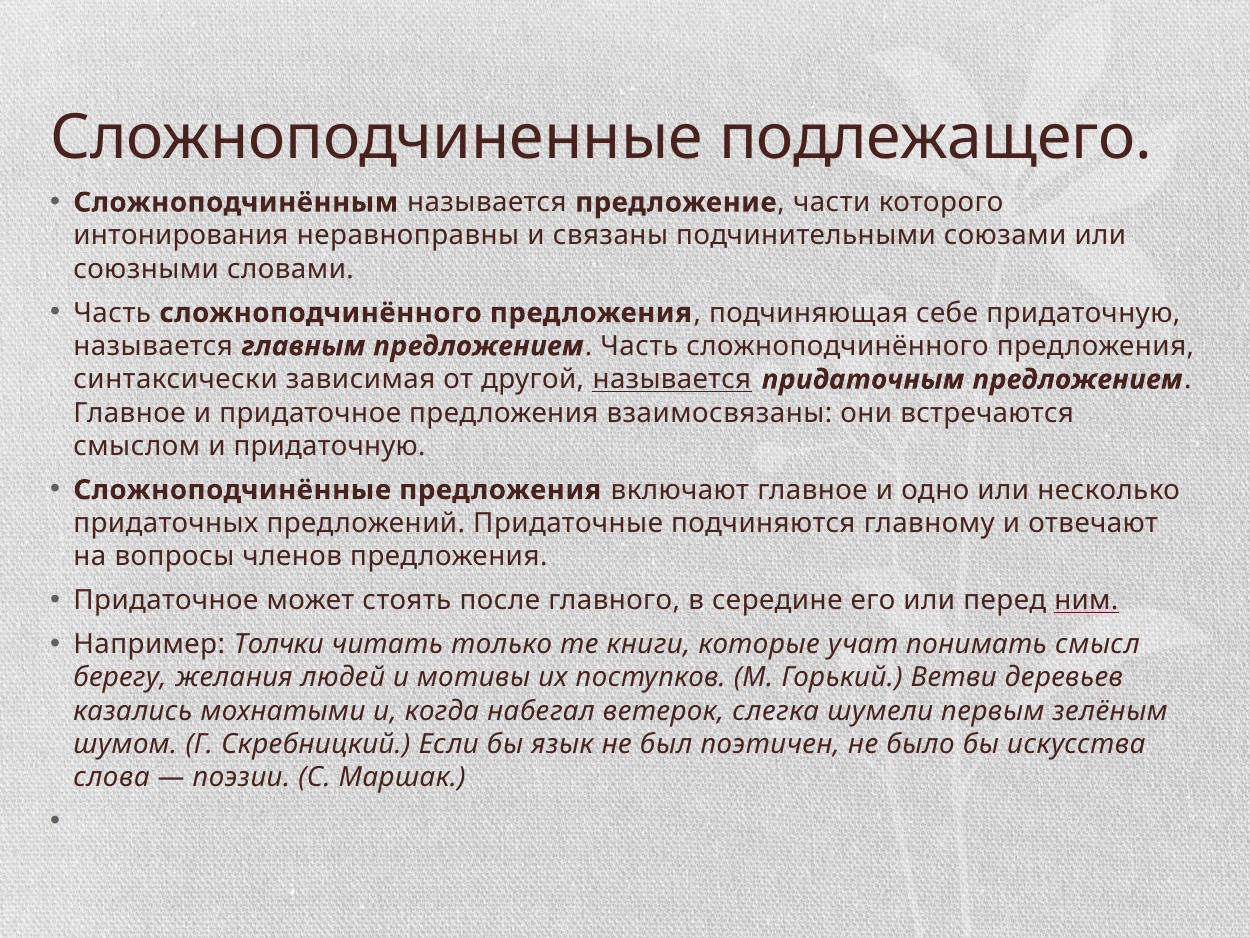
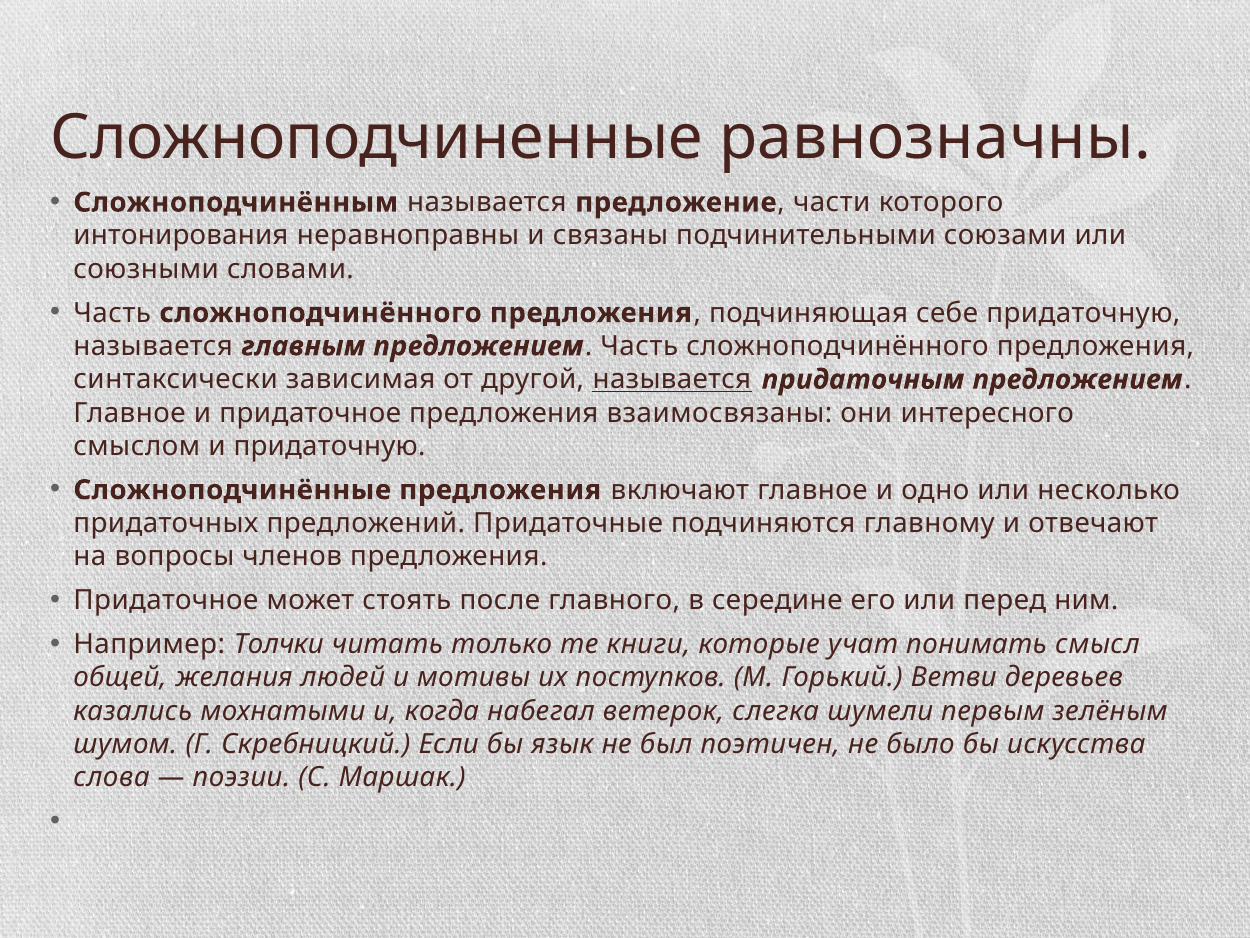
подлежащего: подлежащего -> равнозначны (935, 138)
встречаются: встречаются -> интересного (987, 413)
ним underline: present -> none (1086, 600)
берегу: берегу -> общей (120, 677)
